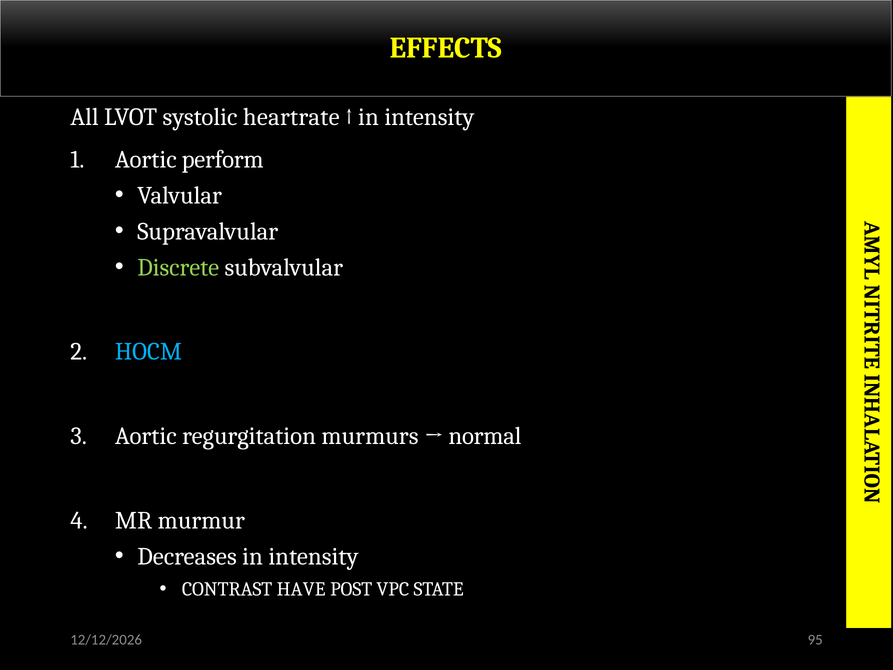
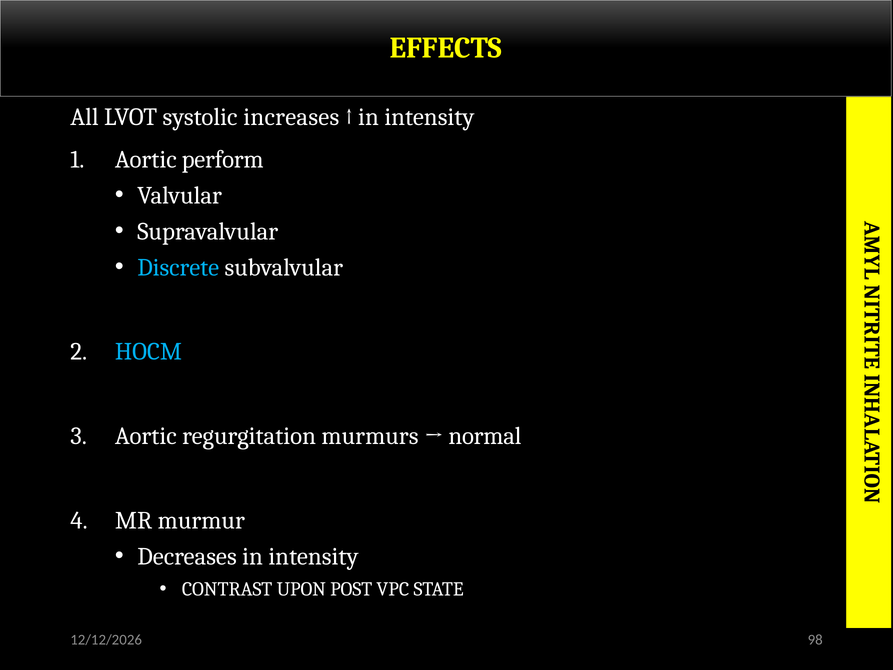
heartrate: heartrate -> increases (291, 117)
Discrete colour: light green -> light blue (178, 267)
HAVE: HAVE -> UPON (301, 589)
95: 95 -> 98 (815, 639)
